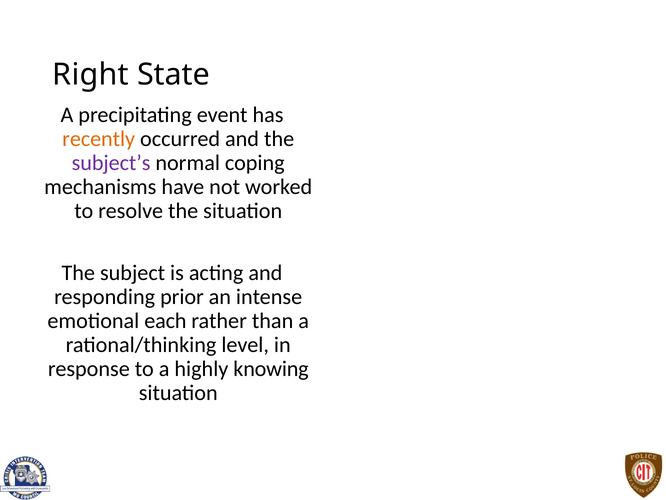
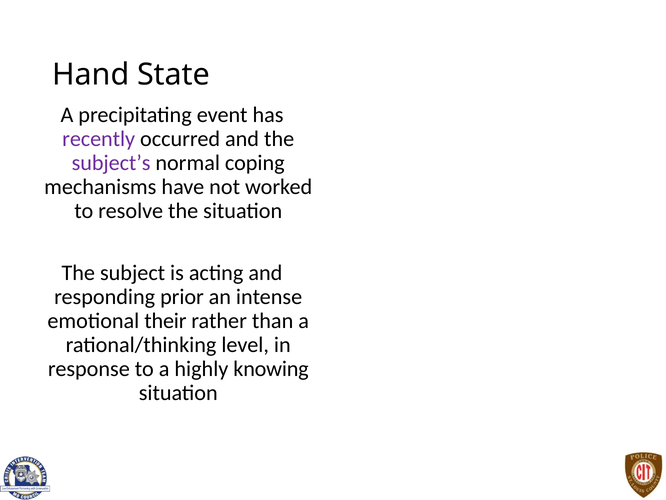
Right: Right -> Hand (91, 75)
recently colour: orange -> purple (99, 139)
each: each -> their (165, 321)
